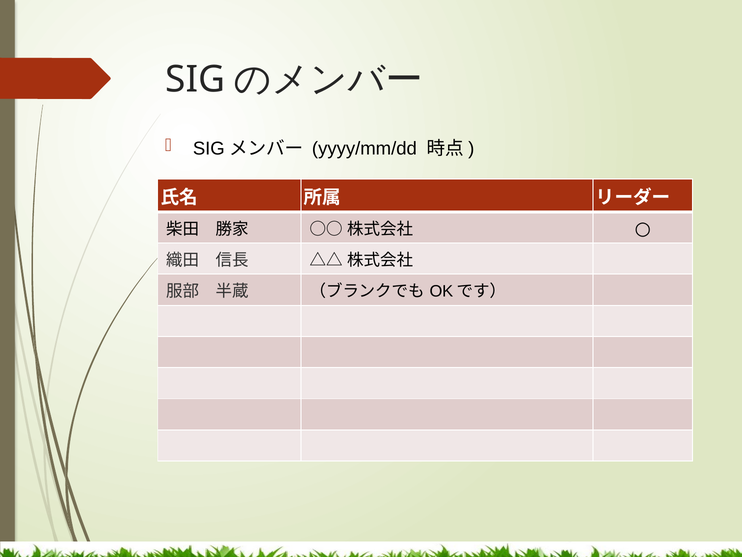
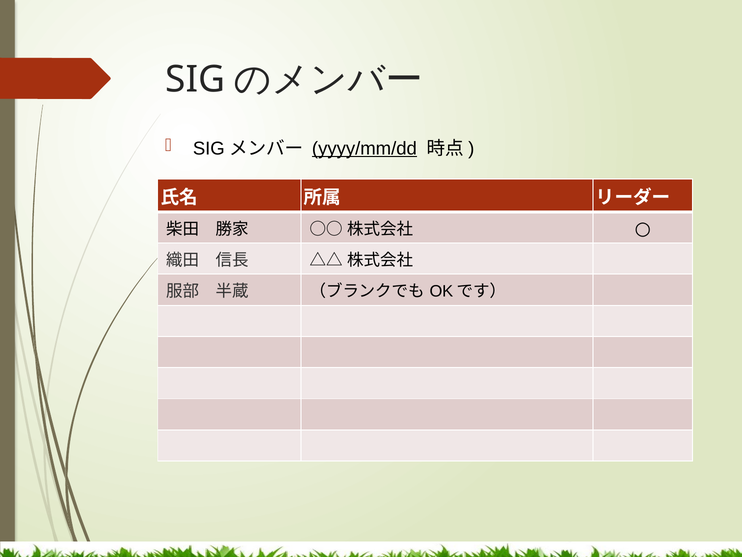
yyyy/mm/dd underline: none -> present (364, 148)
